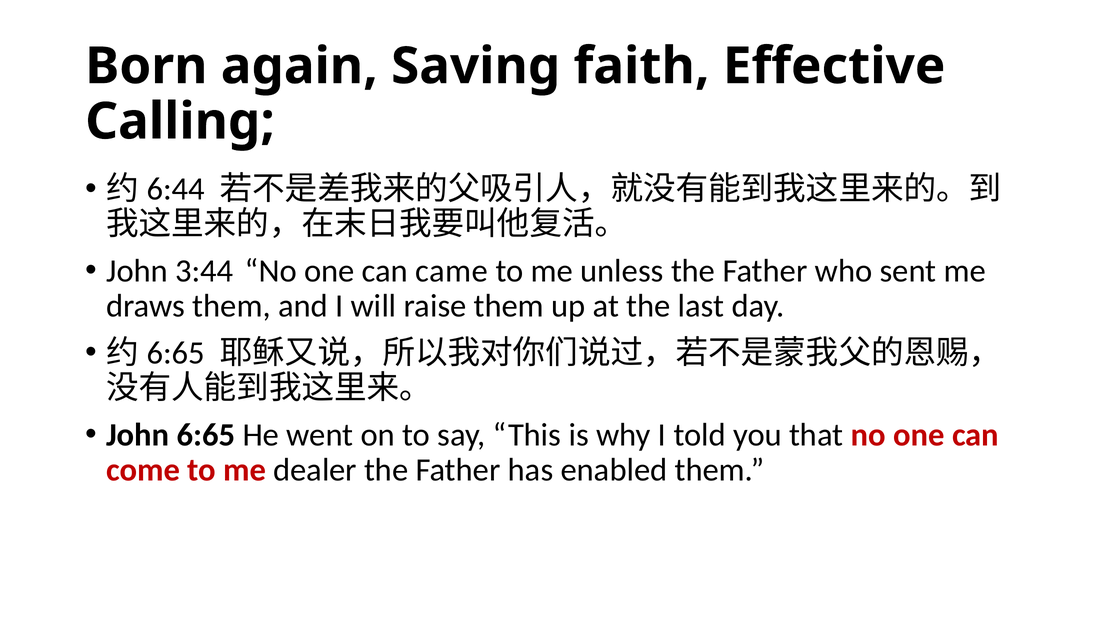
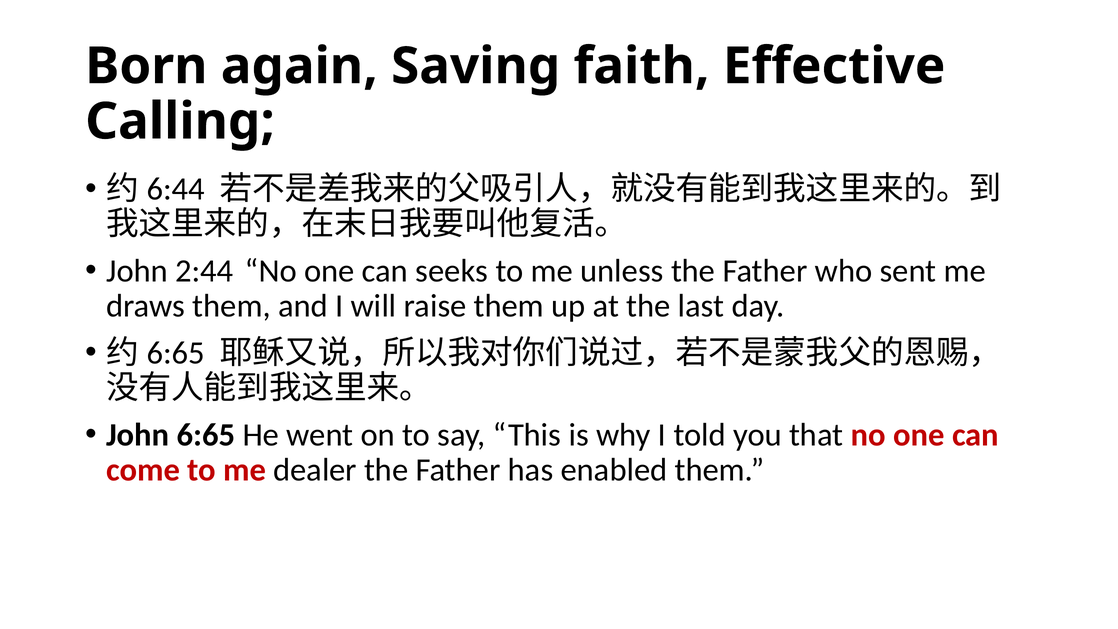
3:44: 3:44 -> 2:44 (204, 271)
came: came -> seeks (452, 271)
